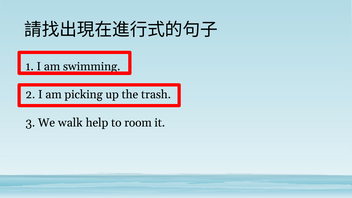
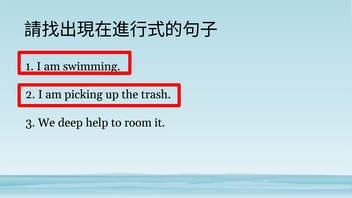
walk: walk -> deep (70, 123)
